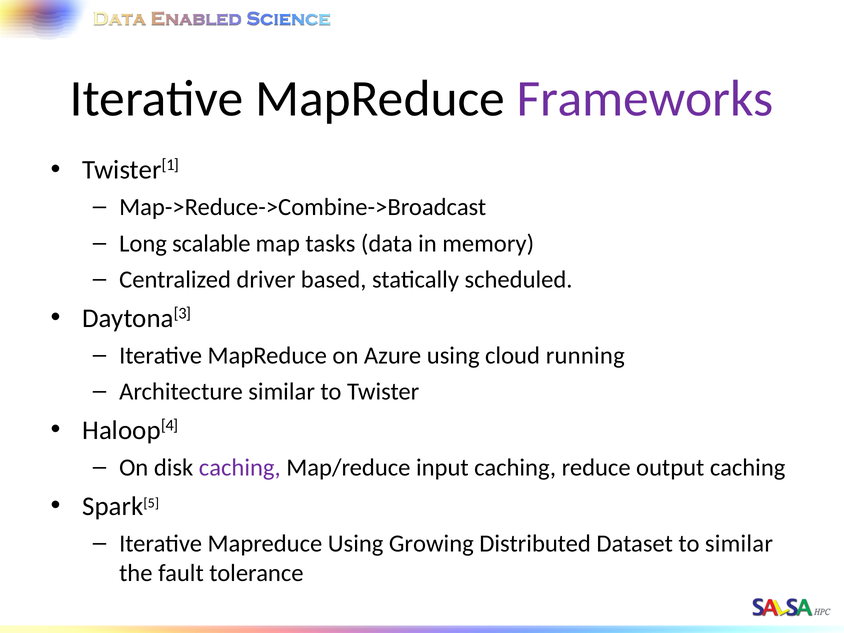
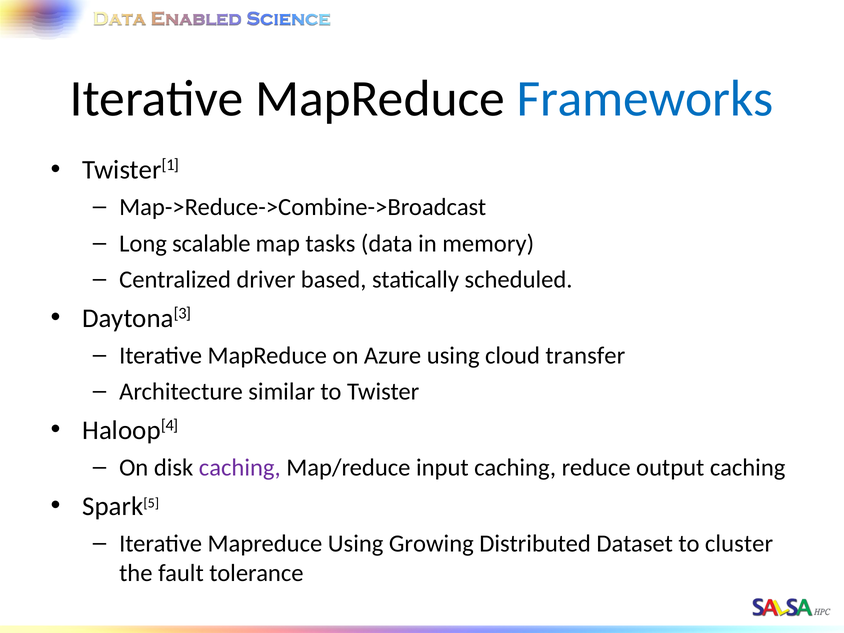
Frameworks colour: purple -> blue (645, 99)
running: running -> transfer (585, 356)
to similar: similar -> cluster (739, 544)
